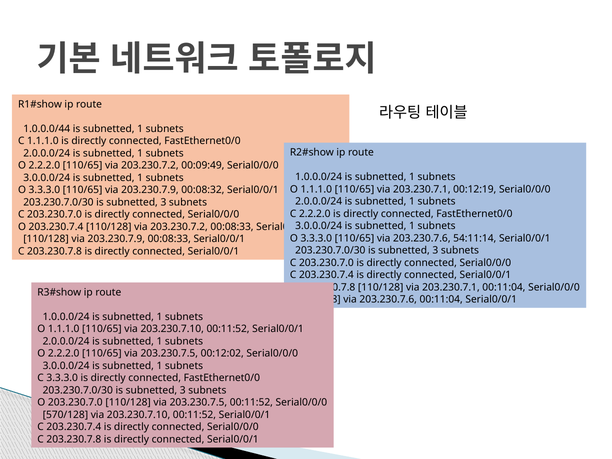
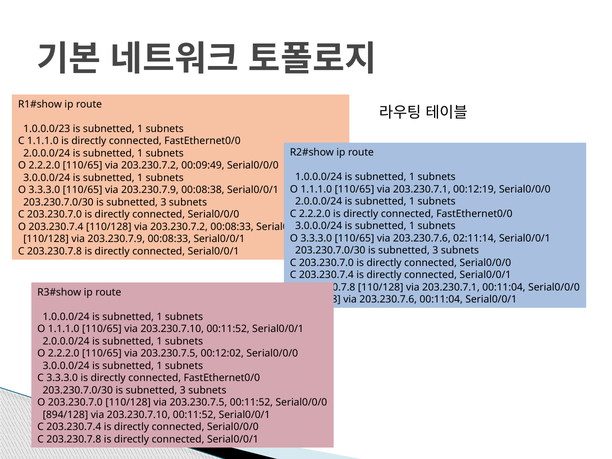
1.0.0.0/44: 1.0.0.0/44 -> 1.0.0.0/23 (47, 129)
00:08:32: 00:08:32 -> 00:08:38 (203, 190)
54:11:14: 54:11:14 -> 02:11:14 (475, 238)
570/128: 570/128 -> 894/128 (65, 415)
